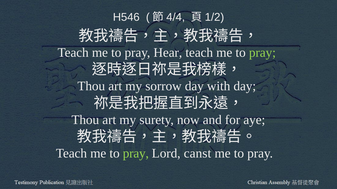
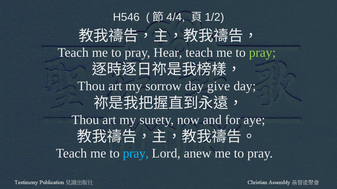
with: with -> give (219, 86)
pray colour: light green -> light blue (136, 154)
canst: canst -> anew (198, 154)
